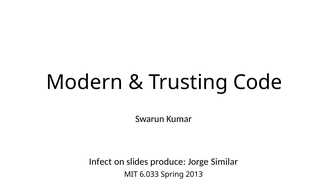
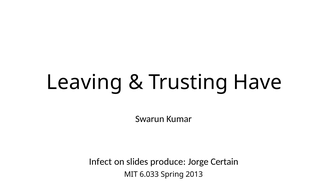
Modern: Modern -> Leaving (84, 82)
Code: Code -> Have (258, 82)
Similar: Similar -> Certain (224, 161)
